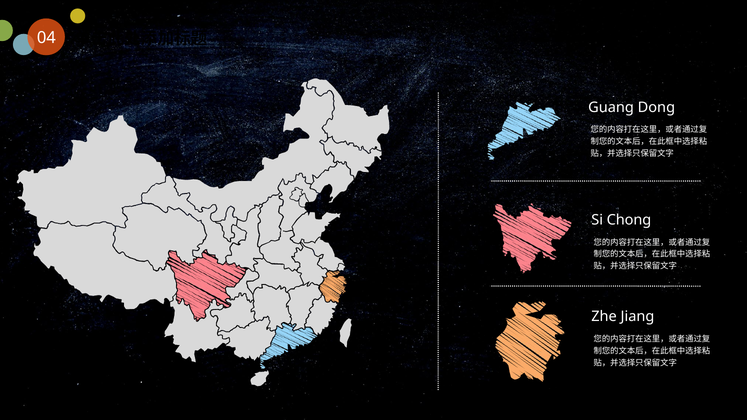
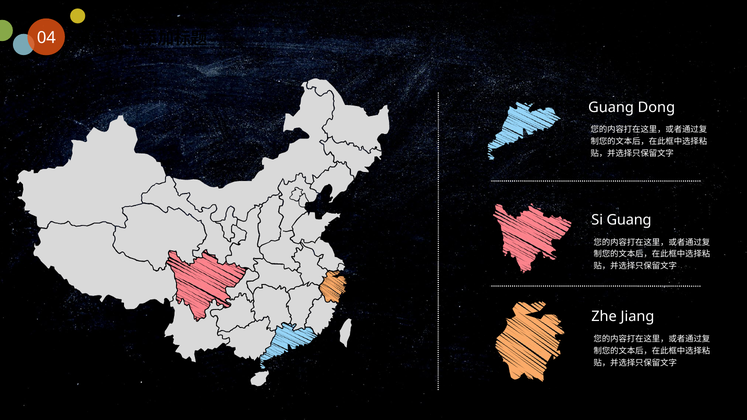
Si Chong: Chong -> Guang (629, 220)
